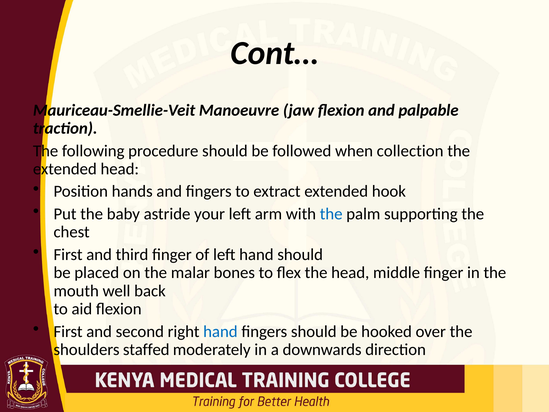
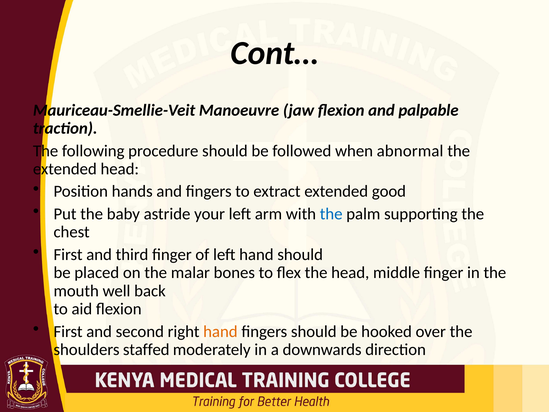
collection: collection -> abnormal (410, 151)
hook: hook -> good (389, 191)
hand colour: blue -> orange (220, 331)
